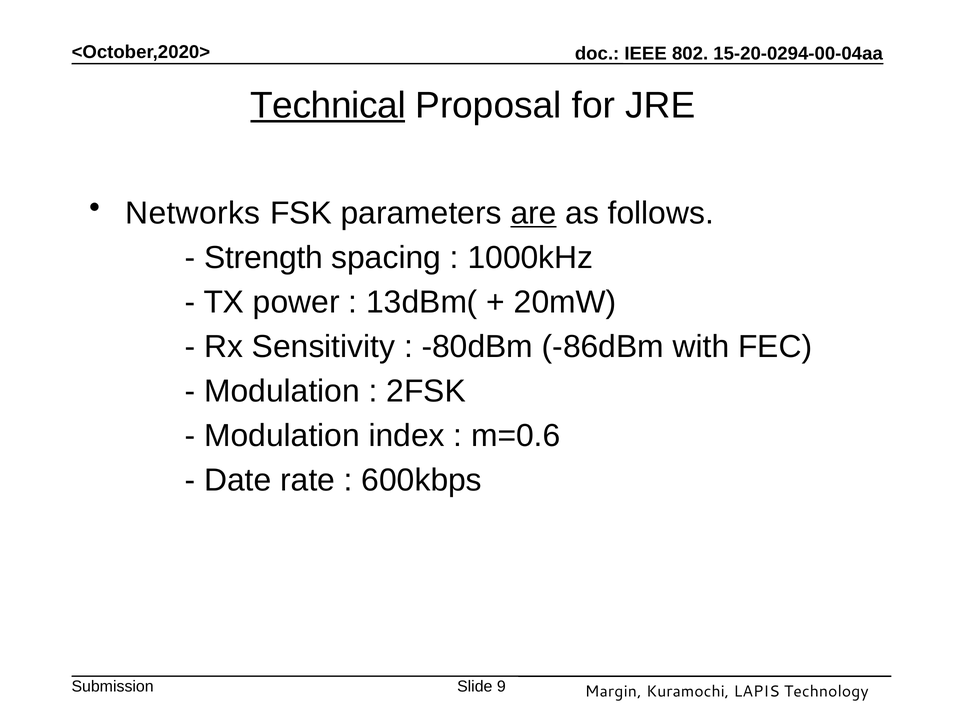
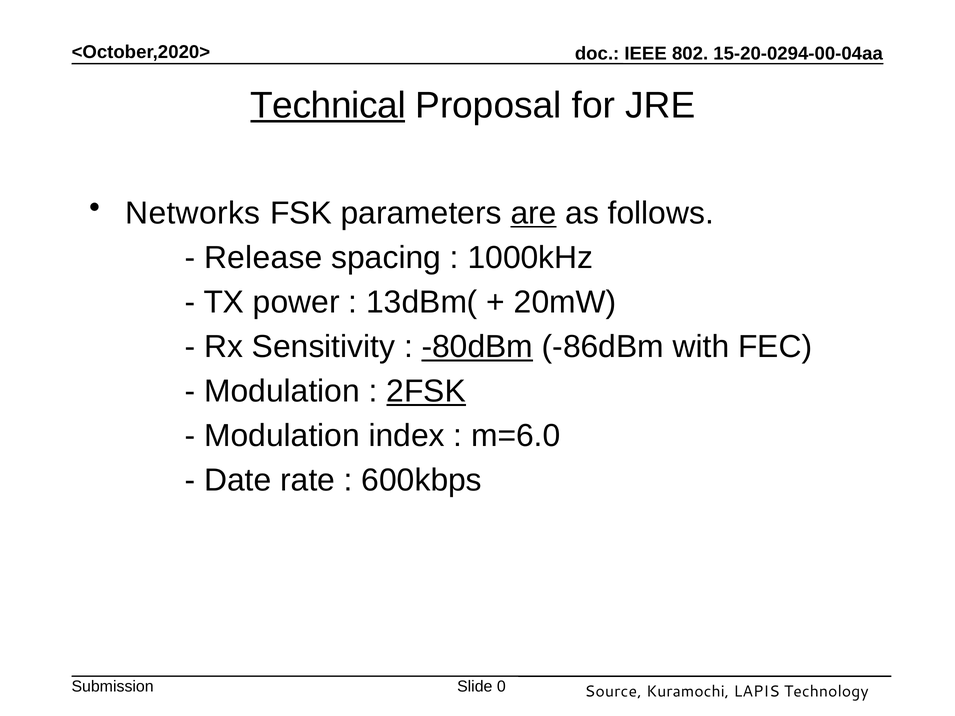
Strength: Strength -> Release (263, 258)
-80dBm underline: none -> present (477, 347)
2FSK underline: none -> present (426, 391)
m=0.6: m=0.6 -> m=6.0 (516, 436)
9: 9 -> 0 (501, 687)
Margin: Margin -> Source (613, 692)
